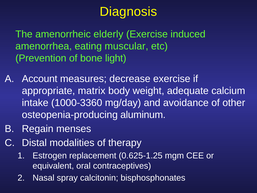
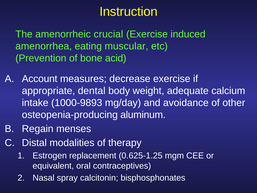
Diagnosis: Diagnosis -> Instruction (129, 12)
elderly: elderly -> crucial (108, 34)
light: light -> acid (116, 58)
matrix: matrix -> dental (92, 91)
1000-3360: 1000-3360 -> 1000-9893 (77, 103)
